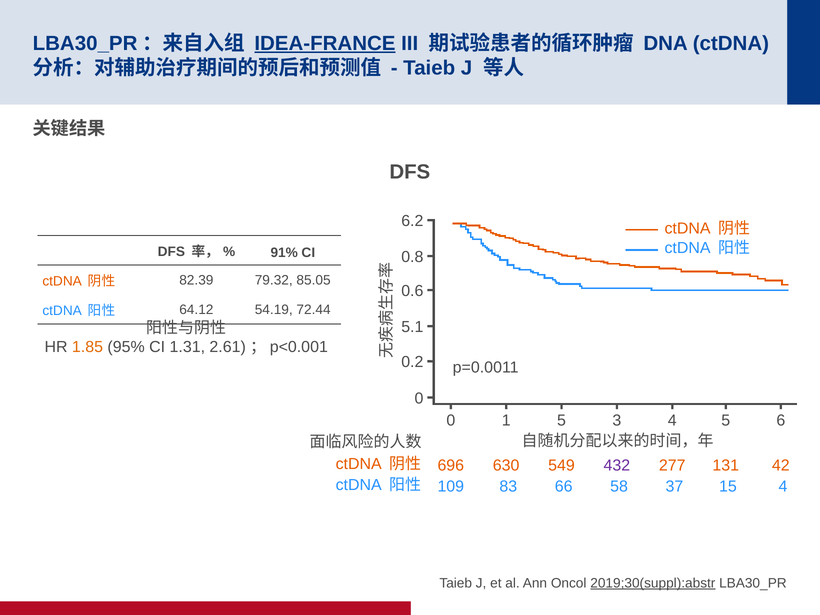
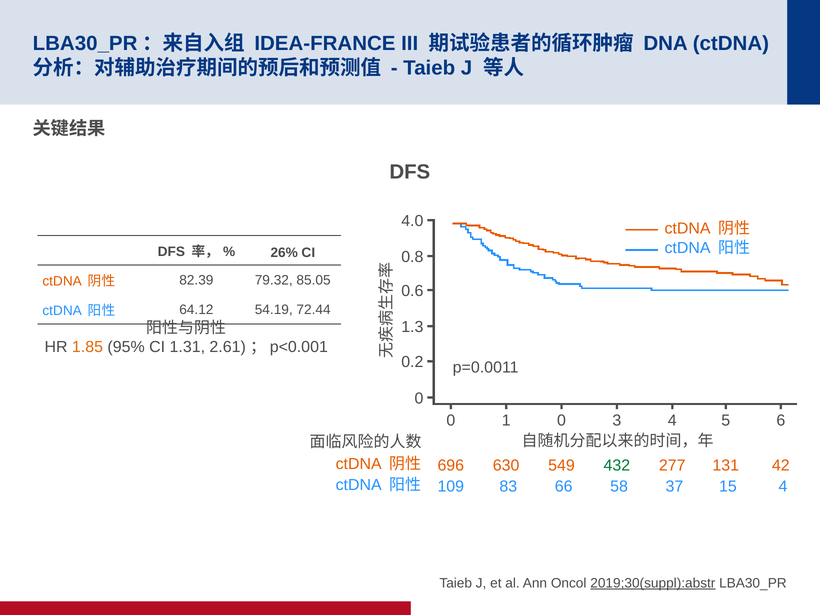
IDEA-FRANCE underline: present -> none (325, 43)
6.2: 6.2 -> 4.0 (412, 221)
91%: 91% -> 26% (284, 253)
5.1: 5.1 -> 1.3 (412, 327)
1 5: 5 -> 0 (562, 421)
432 colour: purple -> green (617, 466)
